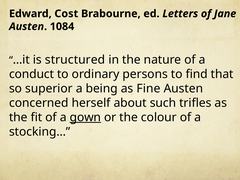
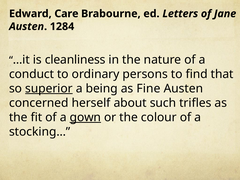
Cost: Cost -> Care (66, 14)
1084: 1084 -> 1284 (62, 26)
structured: structured -> cleanliness (75, 60)
superior underline: none -> present (49, 88)
